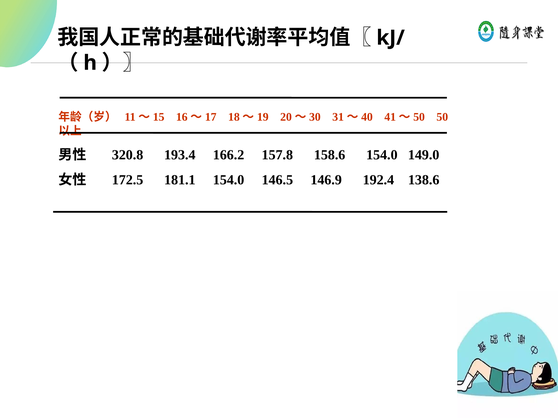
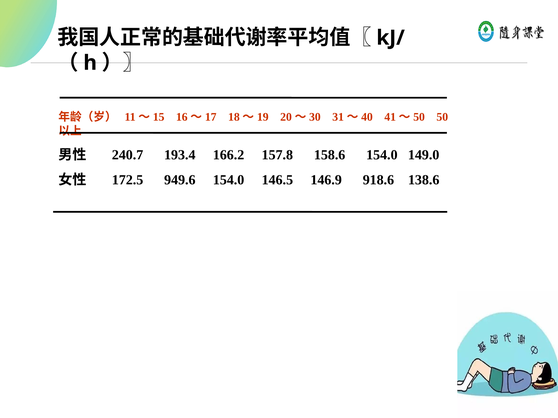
320.8: 320.8 -> 240.7 (128, 155)
181.1: 181.1 -> 949.6 (180, 180)
192.4: 192.4 -> 918.6 (378, 180)
